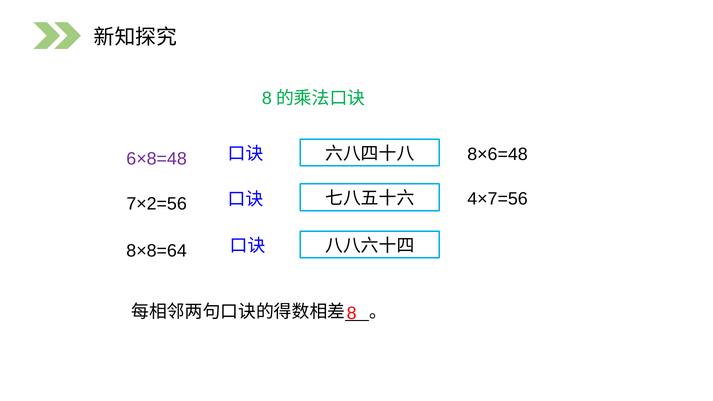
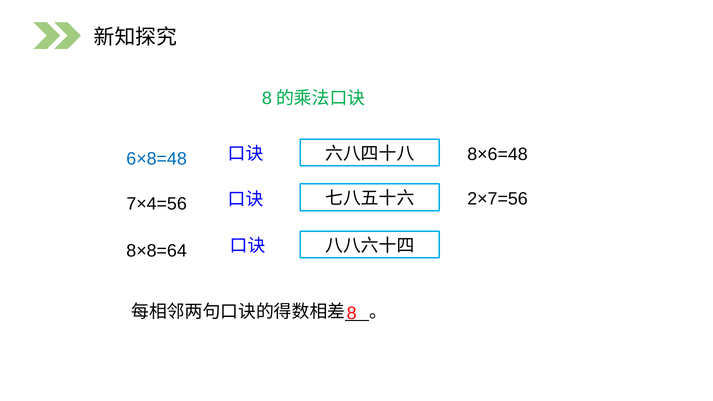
6×8=48 colour: purple -> blue (157, 159)
4×7=56: 4×7=56 -> 2×7=56 (498, 199)
7×2=56: 7×2=56 -> 7×4=56 (157, 204)
